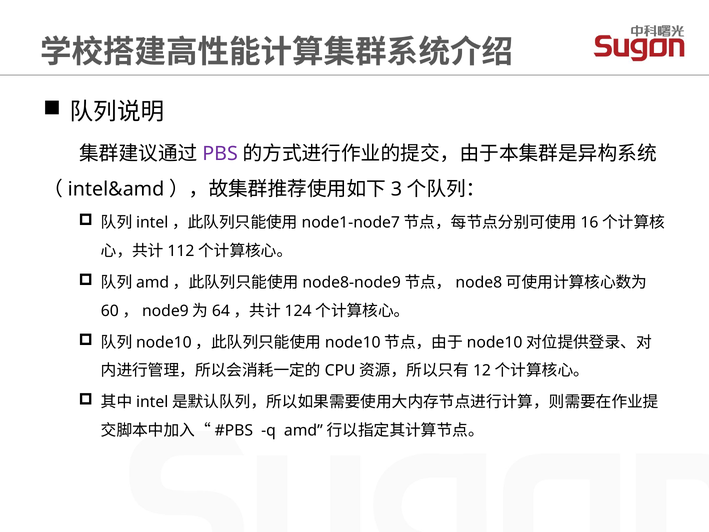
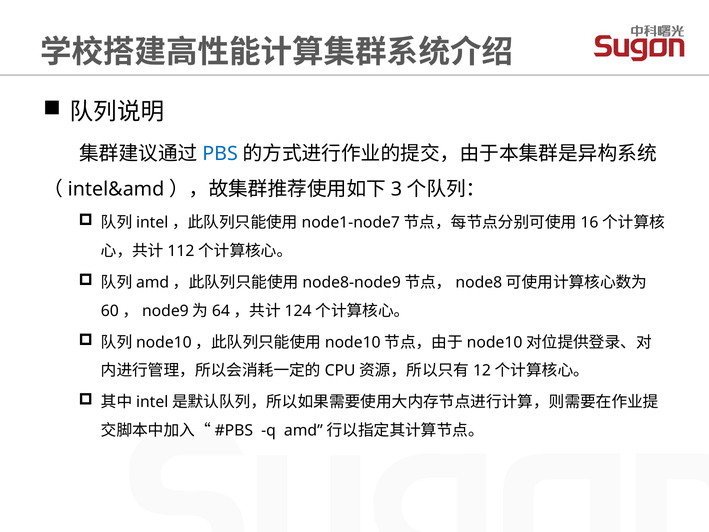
PBS colour: purple -> blue (220, 154)
